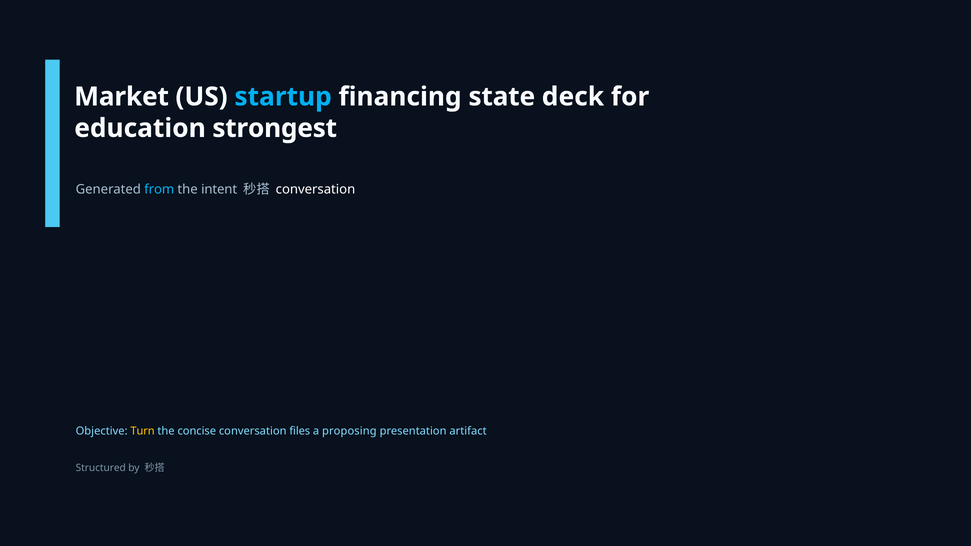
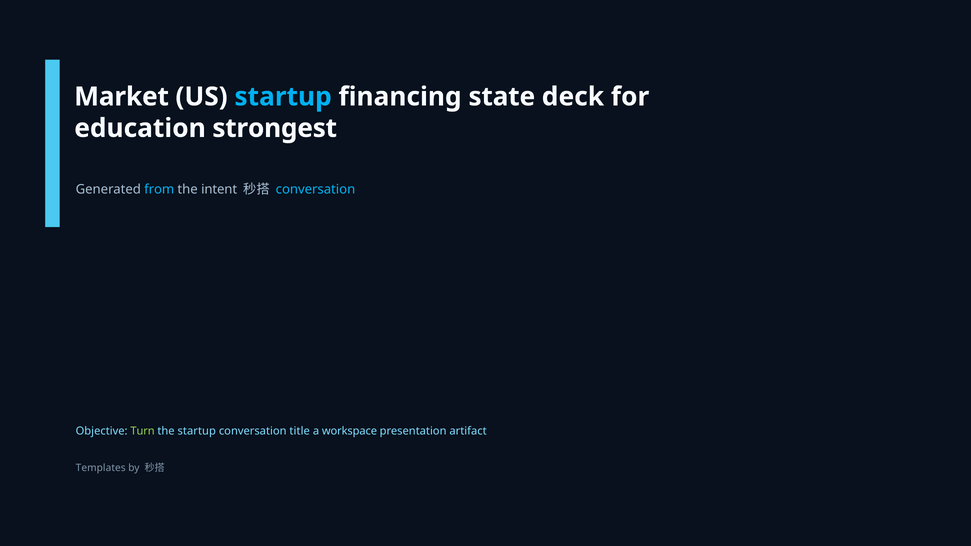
conversation colour: white -> light blue (316, 190)
Turn colour: yellow -> light green (143, 431)
the concise: concise -> startup (197, 431)
files: files -> title (300, 431)
proposing: proposing -> workspace (349, 431)
Structured: Structured -> Templates (101, 468)
